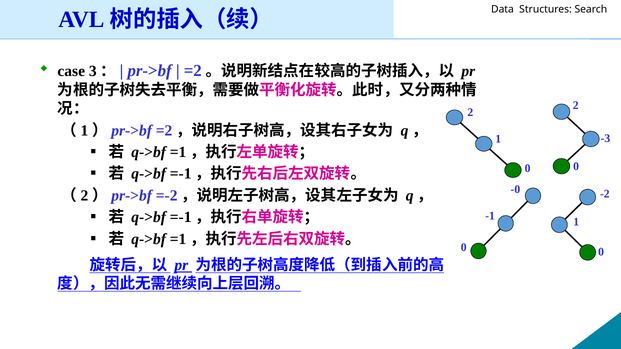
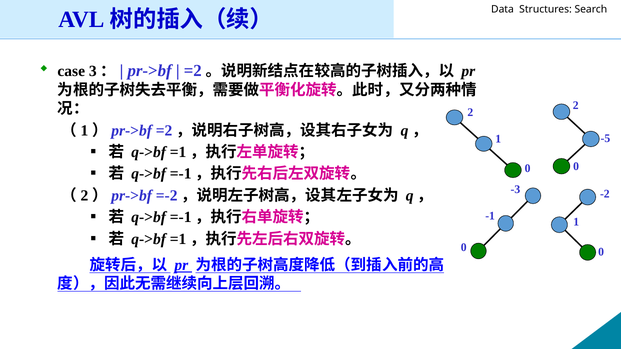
-3: -3 -> -5 (605, 139)
-0: -0 -> -3 (515, 189)
